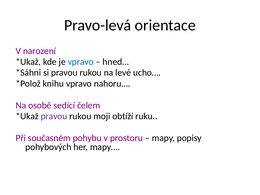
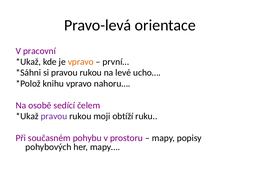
narození: narození -> pracovní (39, 51)
vpravo colour: blue -> orange (81, 62)
hned…: hned… -> první… (116, 62)
